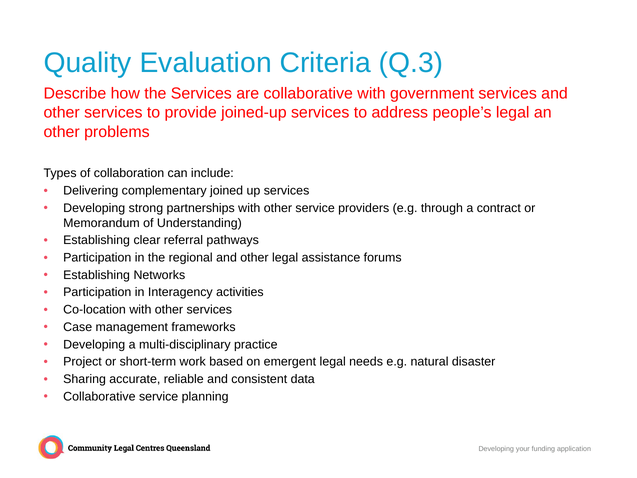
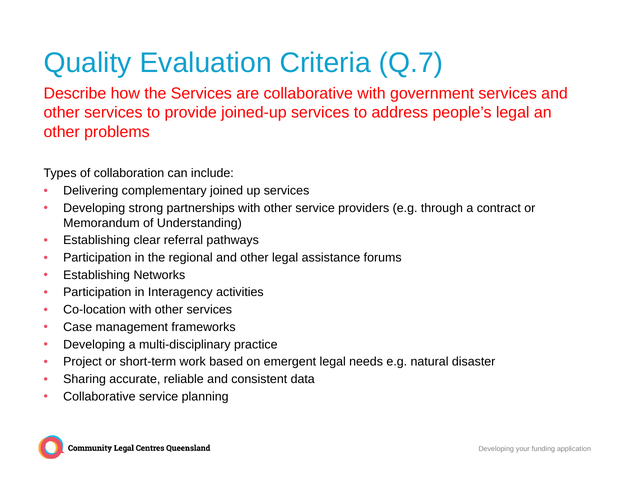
Q.3: Q.3 -> Q.7 (411, 63)
